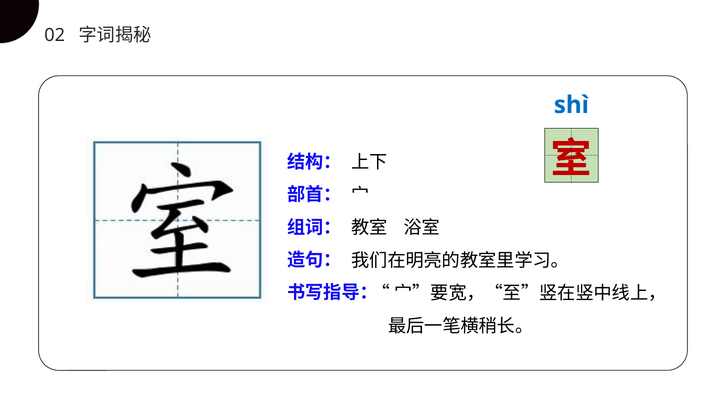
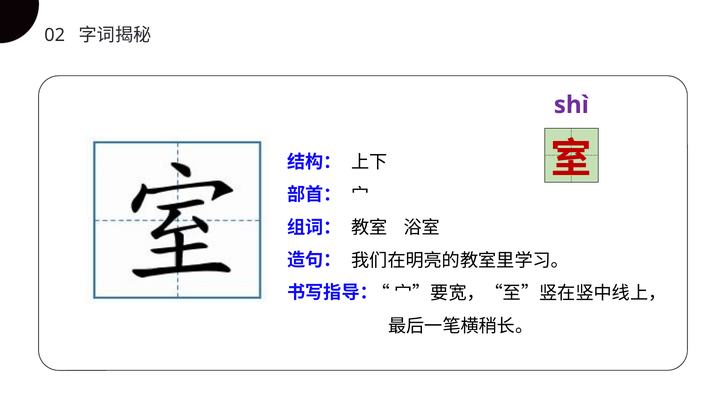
shì colour: blue -> purple (571, 105)
